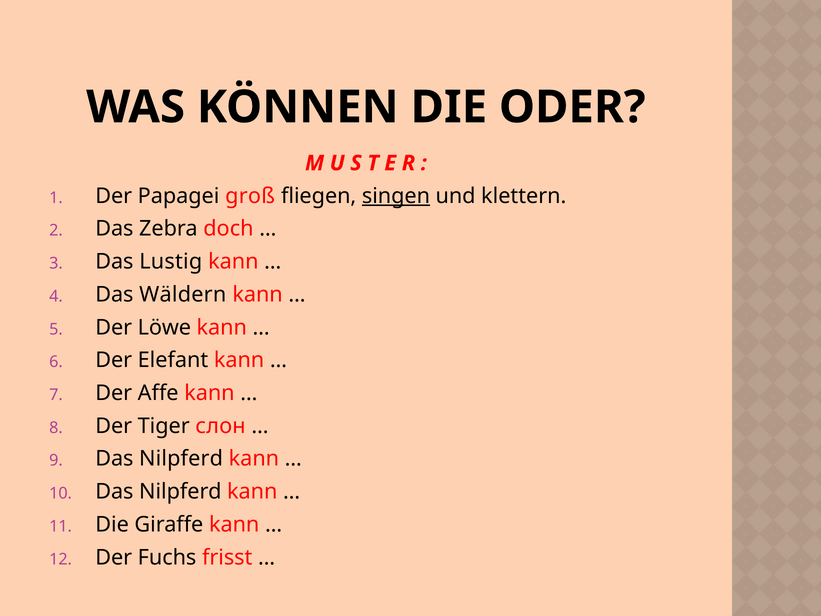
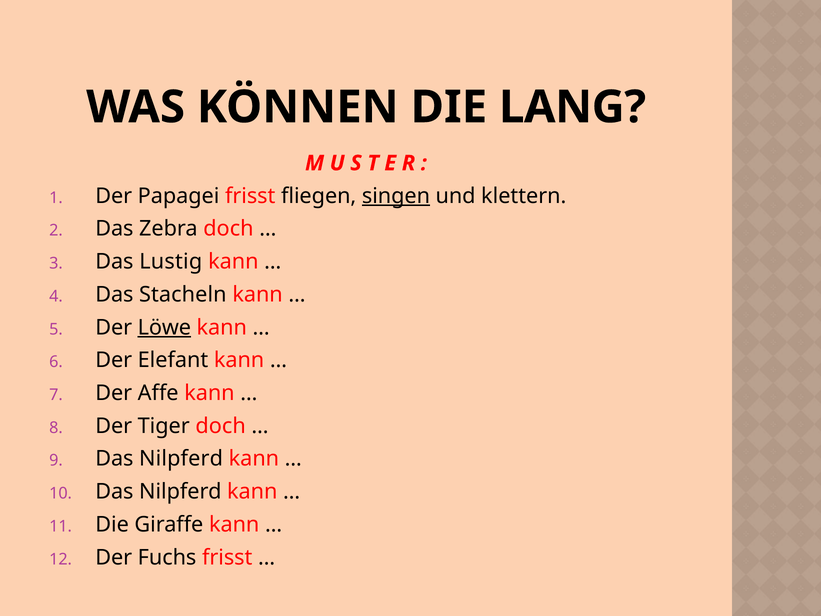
ODER: ODER -> LANG (572, 107)
Papagei groß: groß -> frisst (250, 196)
Wäldern: Wäldern -> Stacheln (183, 294)
Löwe underline: none -> present (164, 327)
Tiger слон: слон -> doch (221, 426)
